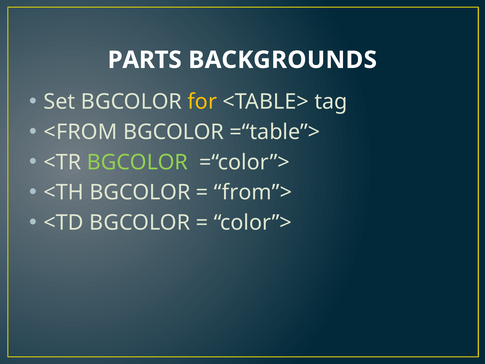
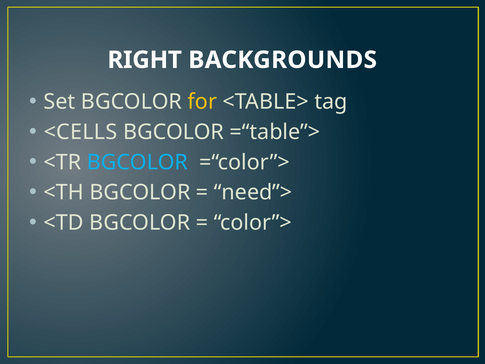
PARTS: PARTS -> RIGHT (145, 60)
<FROM: <FROM -> <CELLS (80, 132)
BGCOLOR colour: light green -> light blue (137, 162)
from”>: from”> -> need”> (253, 192)
